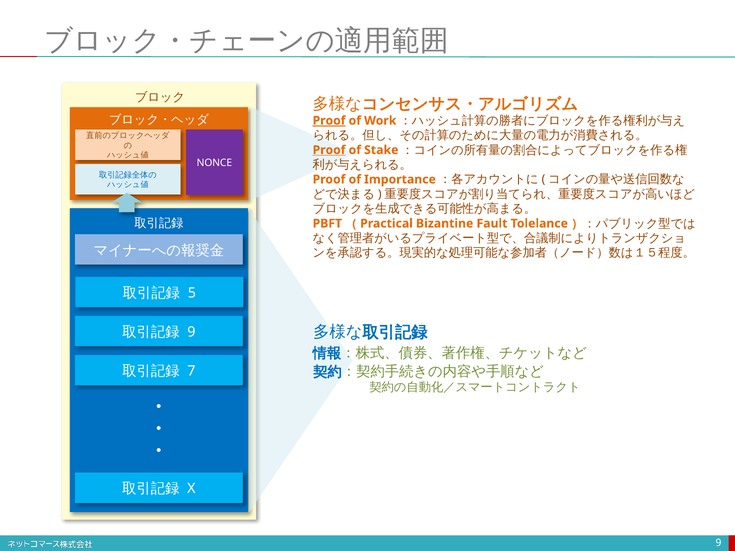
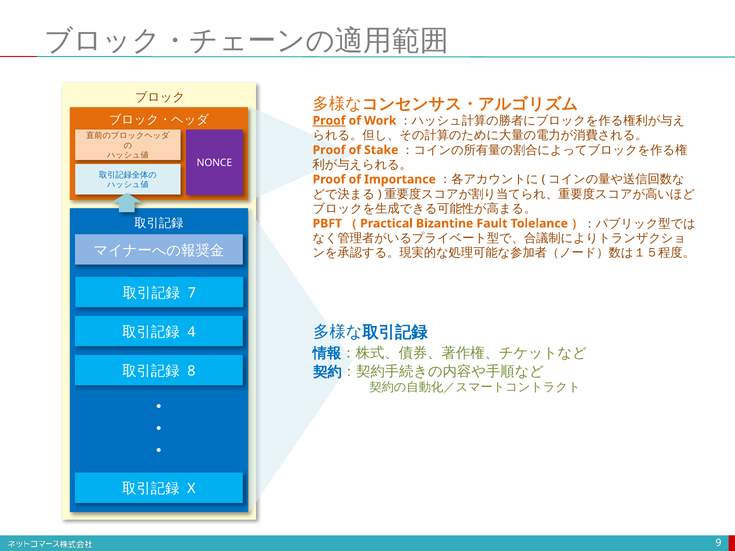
Proof underline: present -> none (329, 150)
5: 5 -> 7 (192, 293)
9: 9 -> 4 (191, 332)
7: 7 -> 8 (191, 371)
